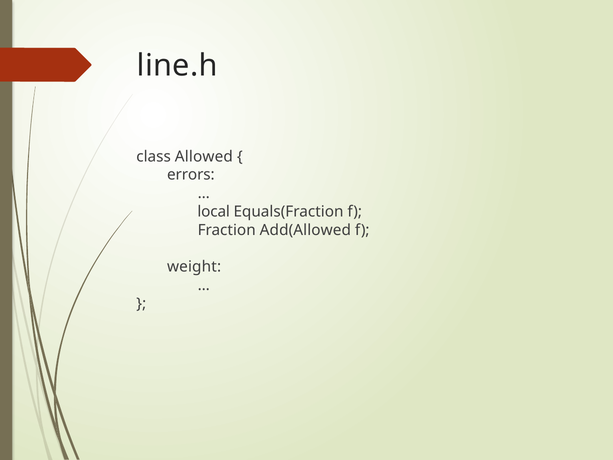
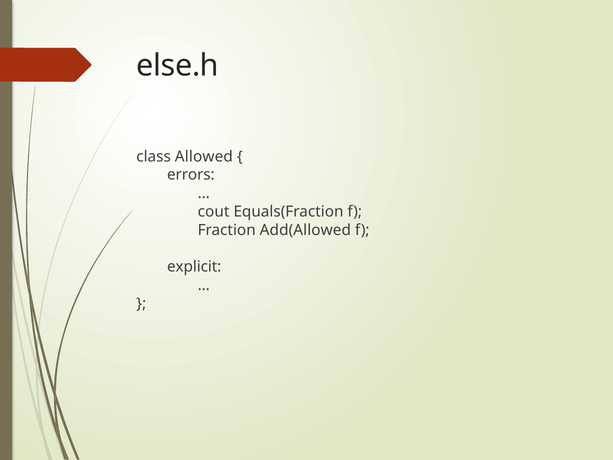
line.h: line.h -> else.h (177, 65)
local: local -> cout (214, 212)
weight: weight -> explicit (194, 267)
